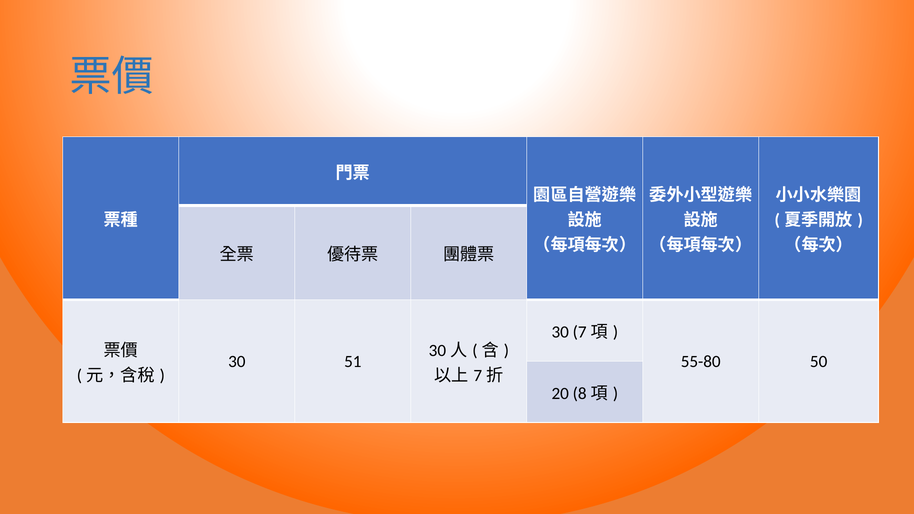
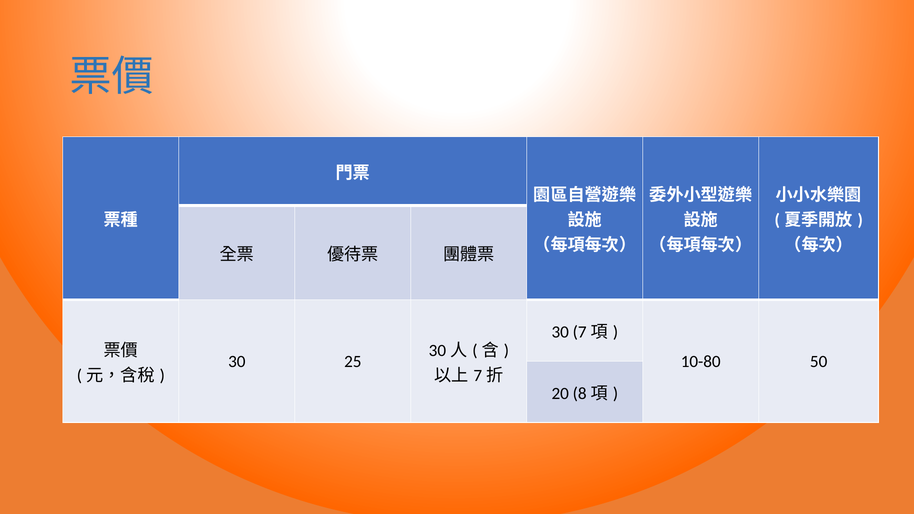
51: 51 -> 25 (353, 361)
55-80: 55-80 -> 10-80 (701, 361)
